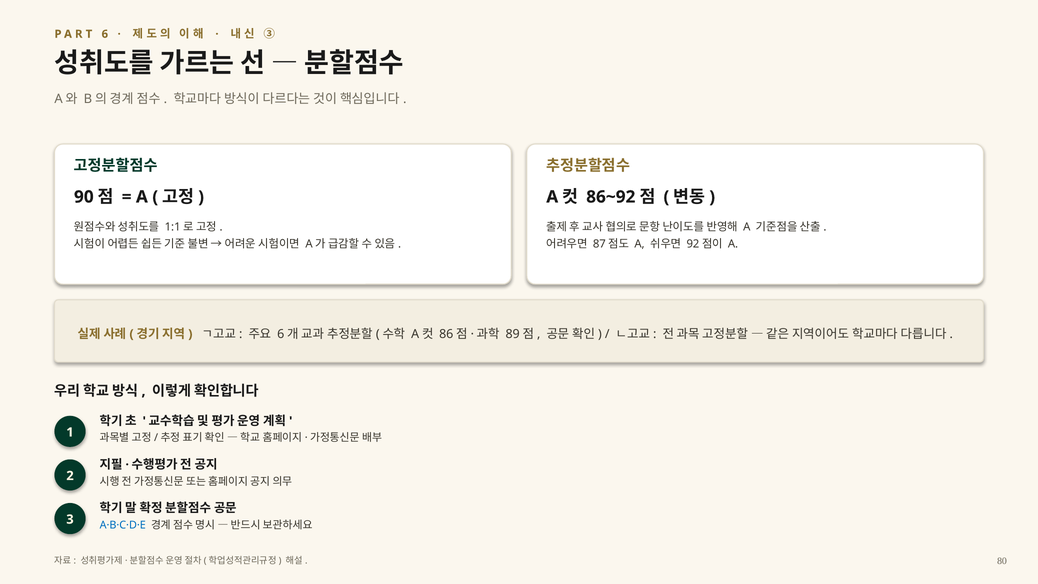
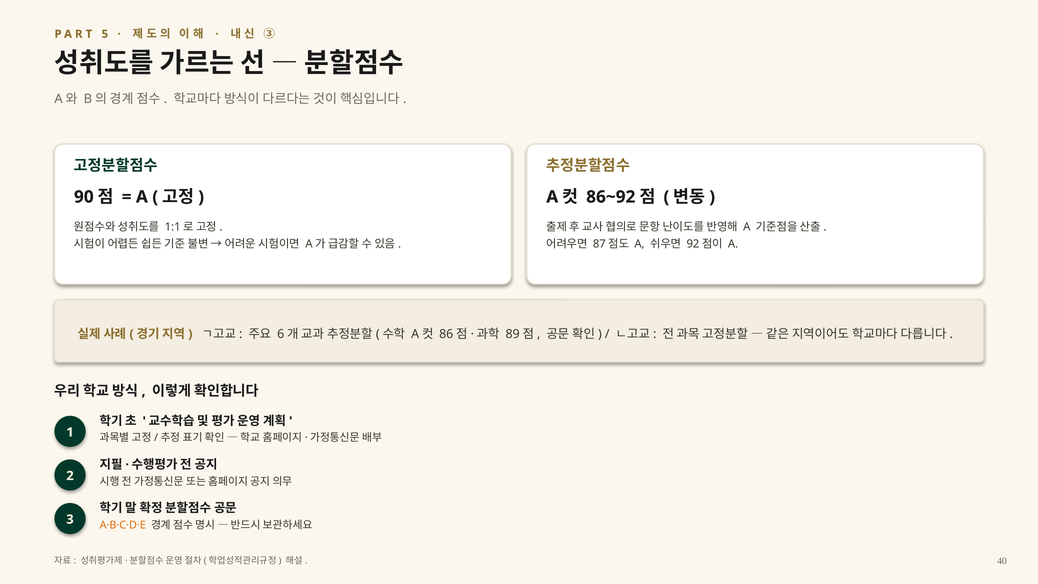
6: 6 -> 5 (105, 34)
A·B·C·D·E colour: blue -> orange (123, 525)
80: 80 -> 40 (1002, 561)
